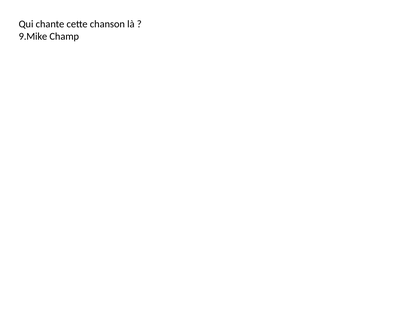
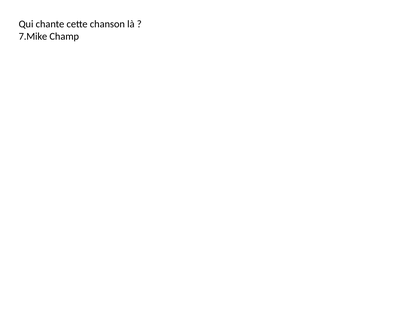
9.Mike: 9.Mike -> 7.Mike (33, 36)
